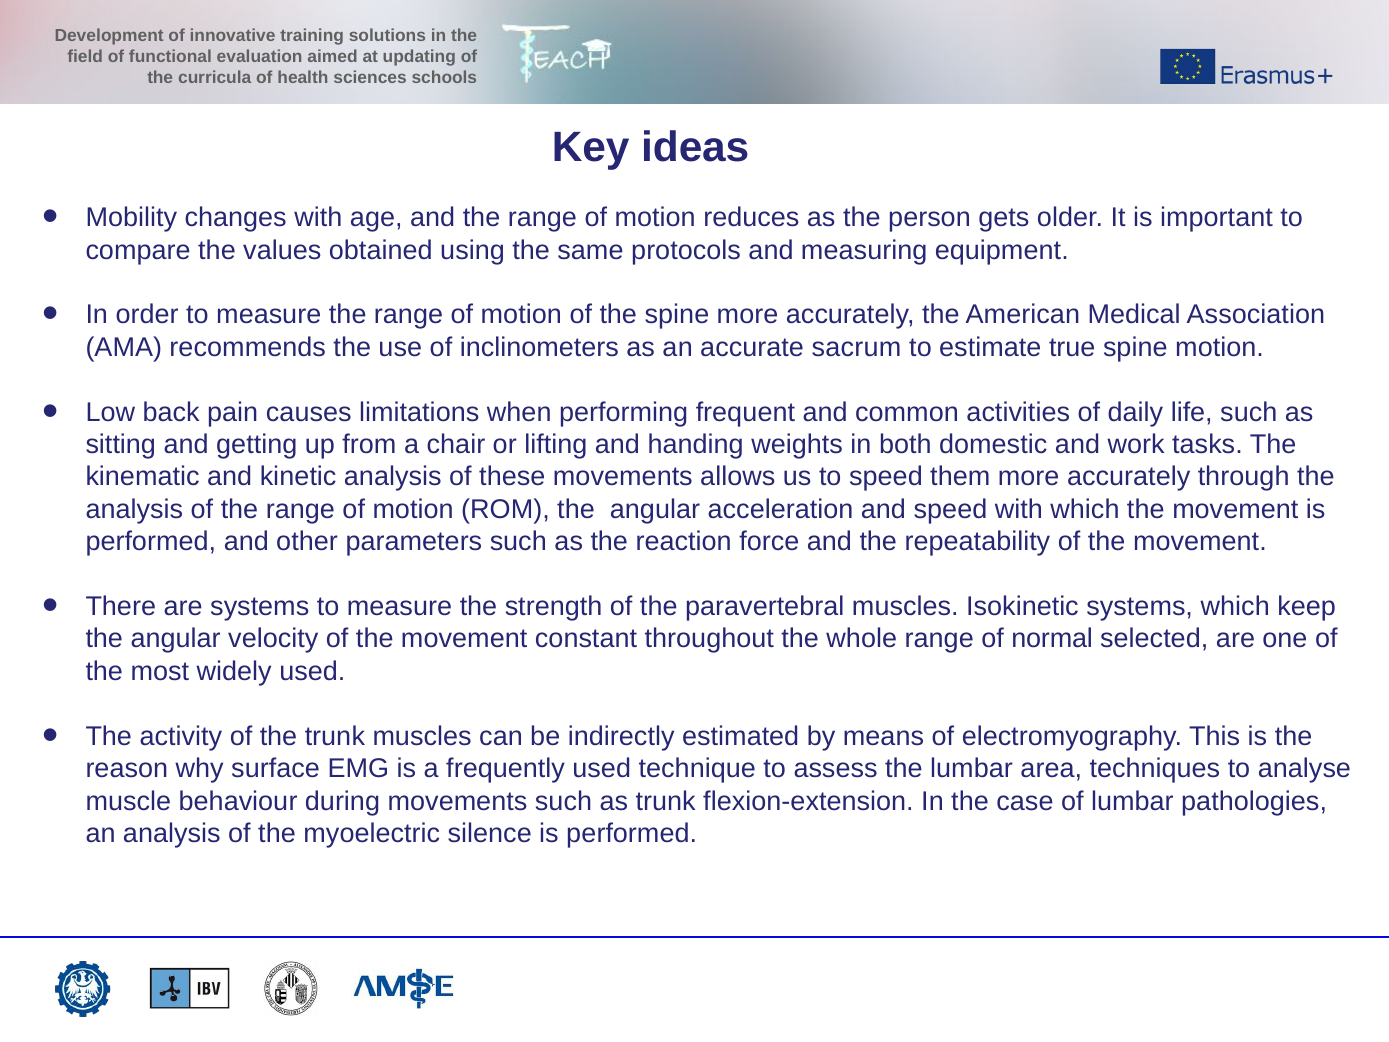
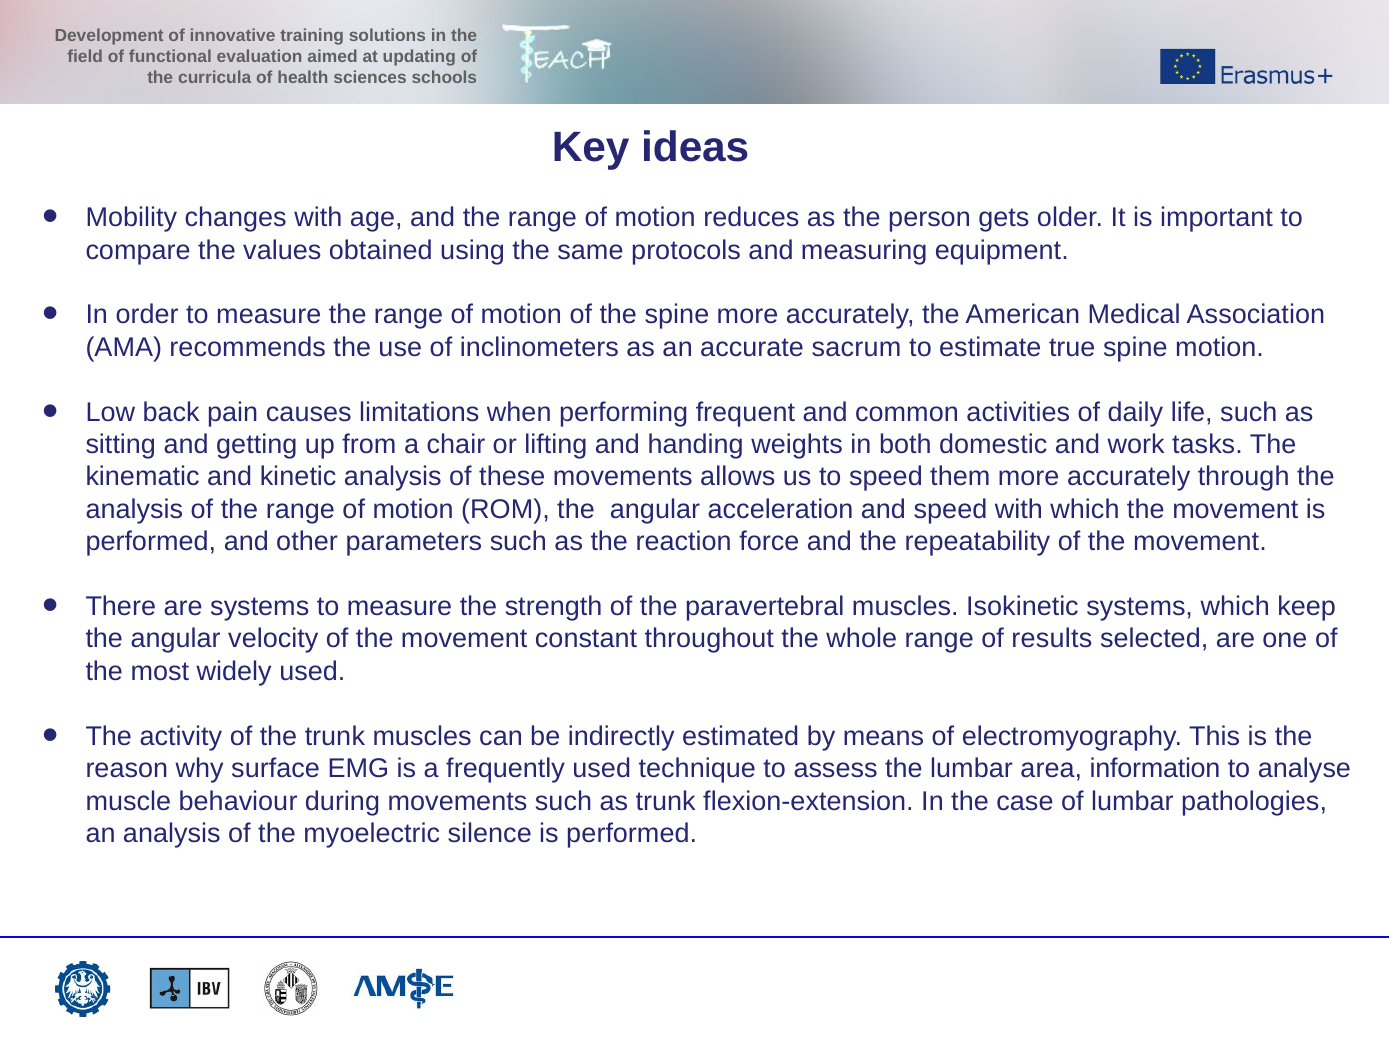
normal: normal -> results (1052, 639)
techniques: techniques -> information (1155, 768)
